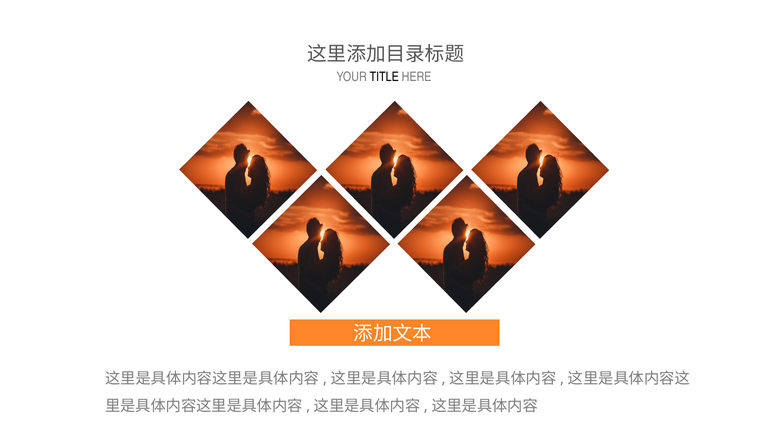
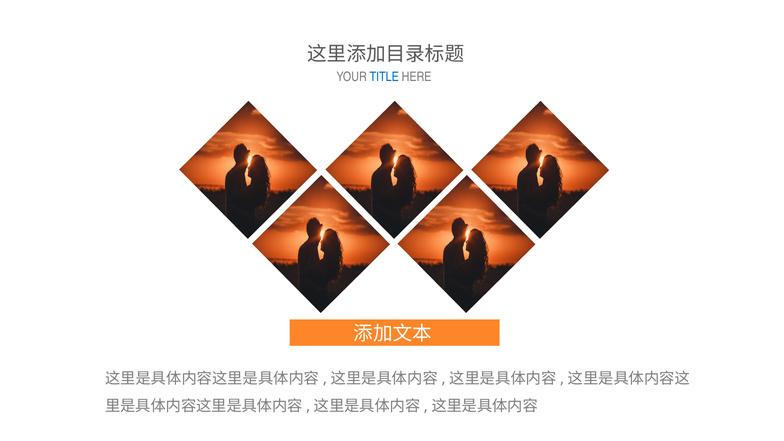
TITLE colour: black -> blue (384, 77)
